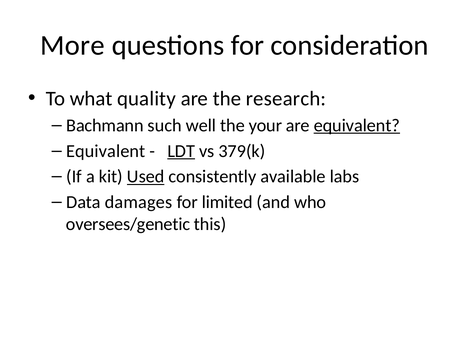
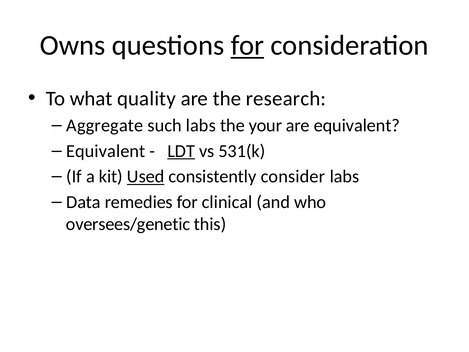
More: More -> Owns (73, 45)
for underline: none -> present (247, 45)
Bachmann: Bachmann -> Aggregate (105, 125)
such well: well -> labs (201, 125)
equivalent underline: present -> none (357, 125)
379(k: 379(k -> 531(k (242, 151)
available: available -> consider (293, 176)
damages: damages -> remedies (139, 202)
limited: limited -> clinical (227, 202)
